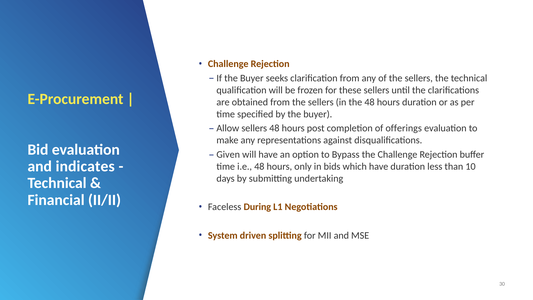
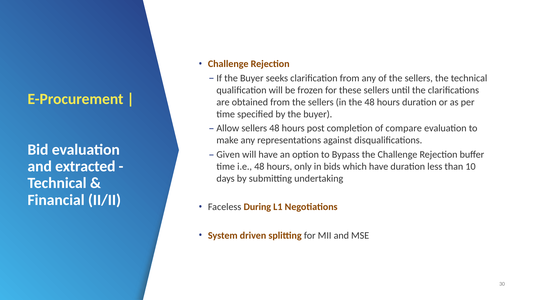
offerings: offerings -> compare (404, 128)
indicates: indicates -> extracted (85, 166)
